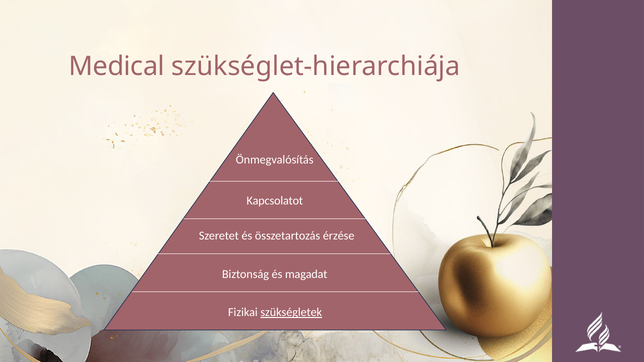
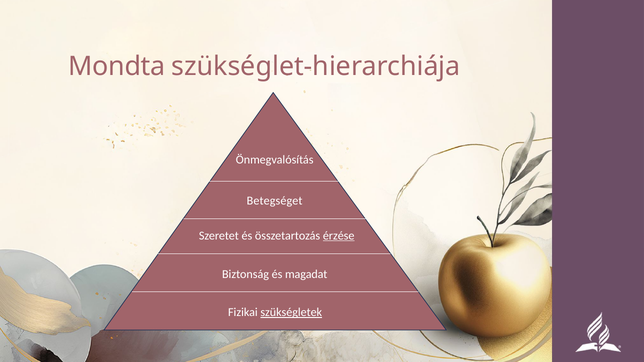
Medical: Medical -> Mondta (117, 66)
Kapcsolatot: Kapcsolatot -> Betegséget (275, 201)
érzése underline: none -> present (339, 236)
